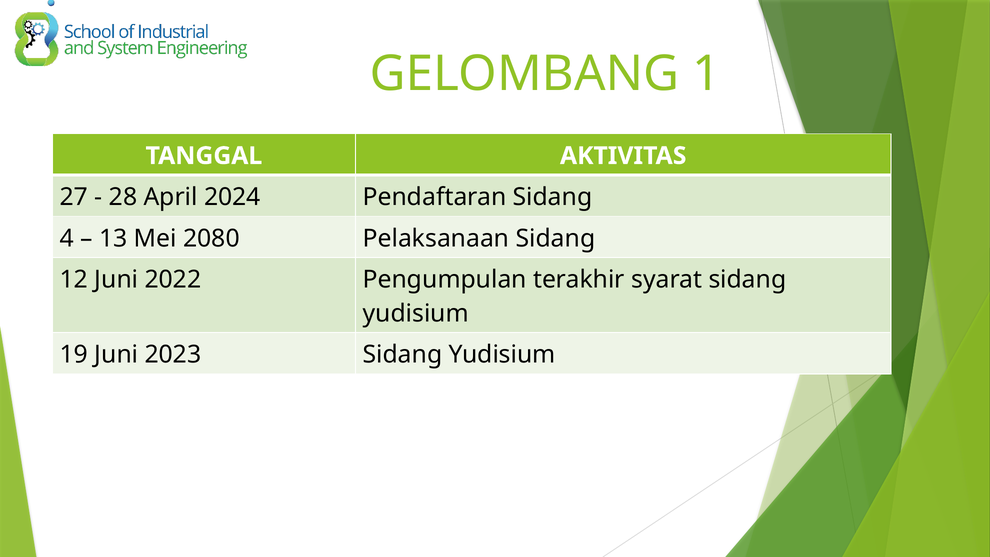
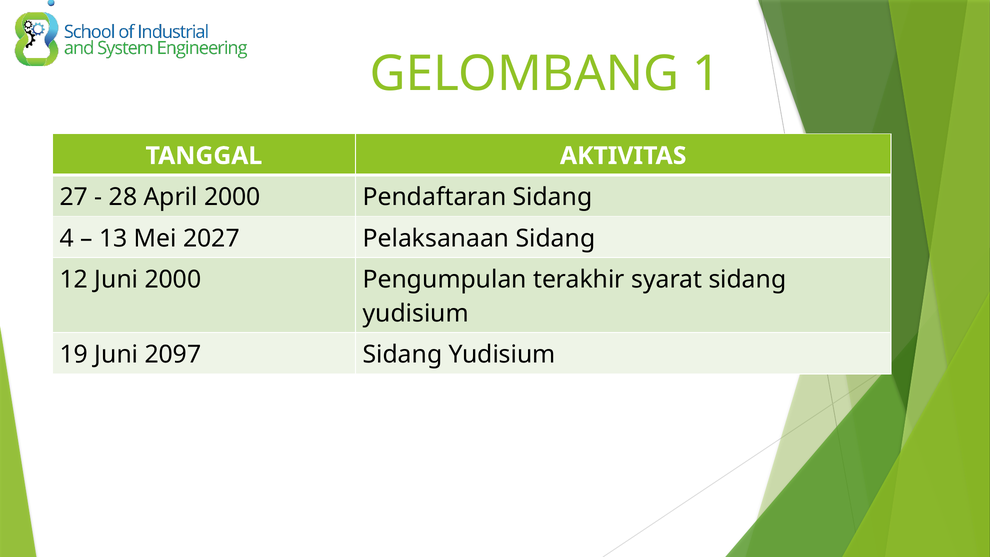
April 2024: 2024 -> 2000 (232, 197)
2080: 2080 -> 2027 (211, 238)
Juni 2022: 2022 -> 2000 (173, 280)
2023: 2023 -> 2097 (173, 355)
